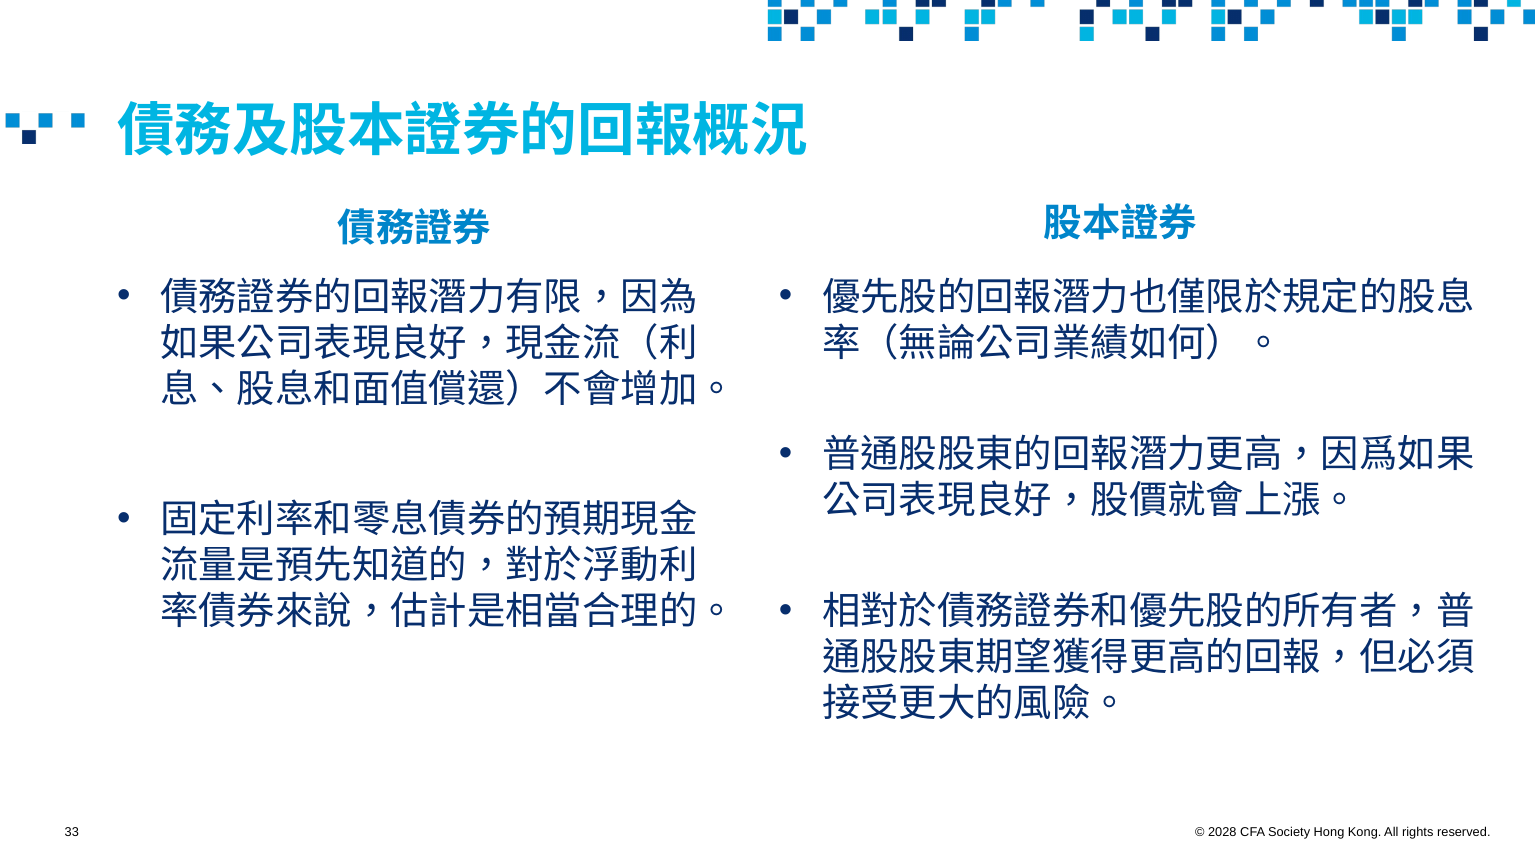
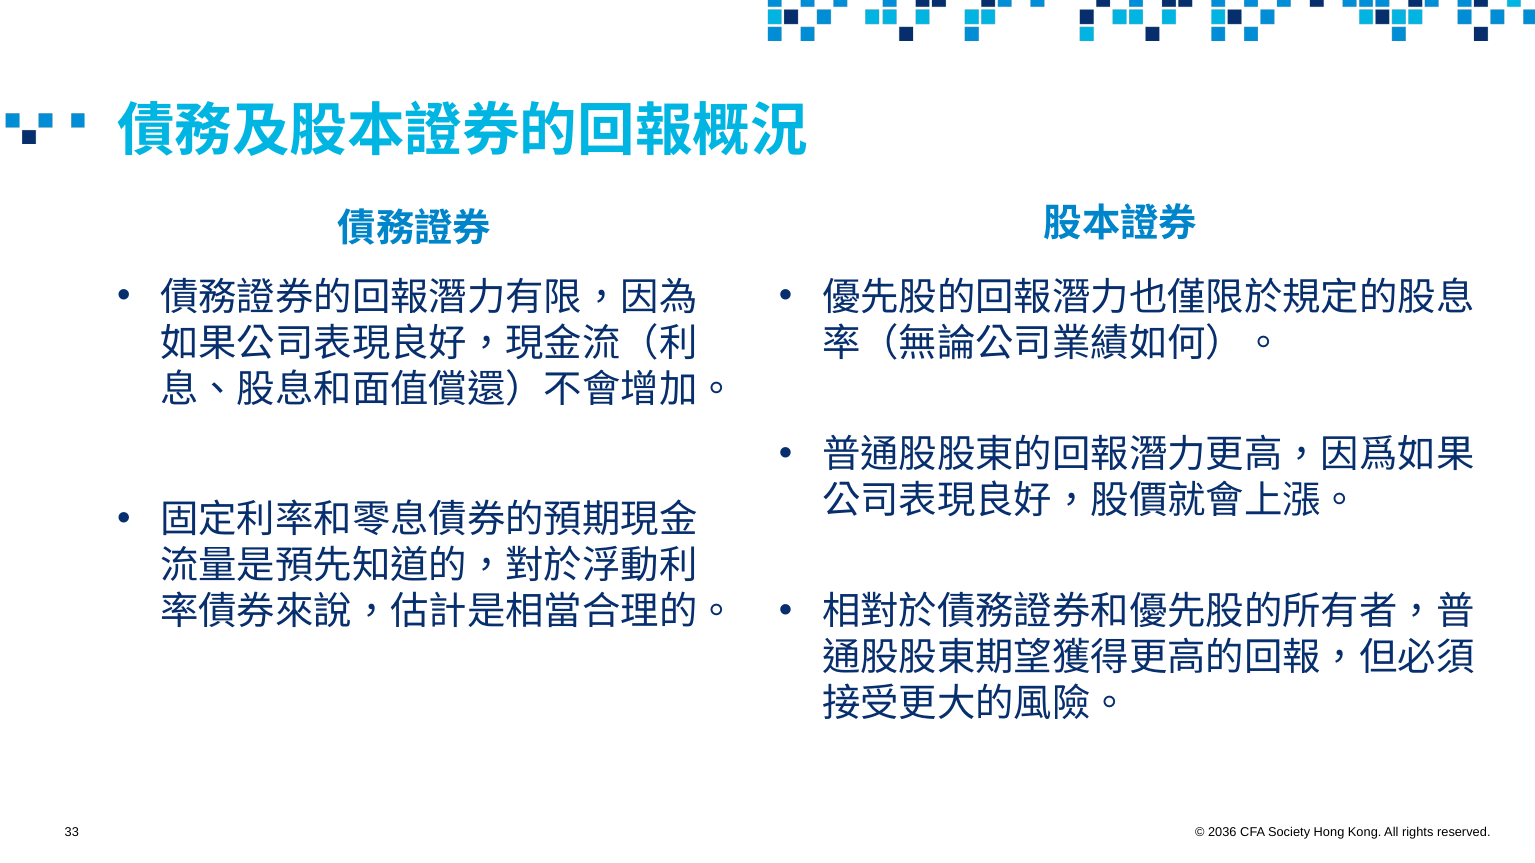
2028: 2028 -> 2036 (1222, 833)
